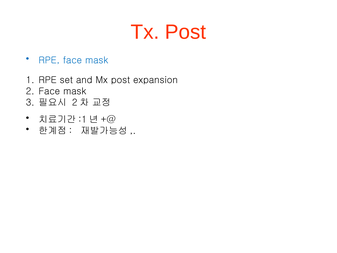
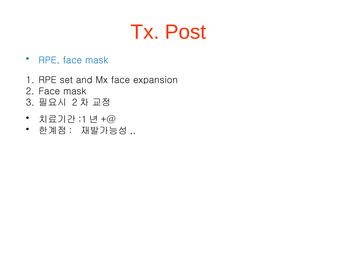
Mx post: post -> face (121, 80)
